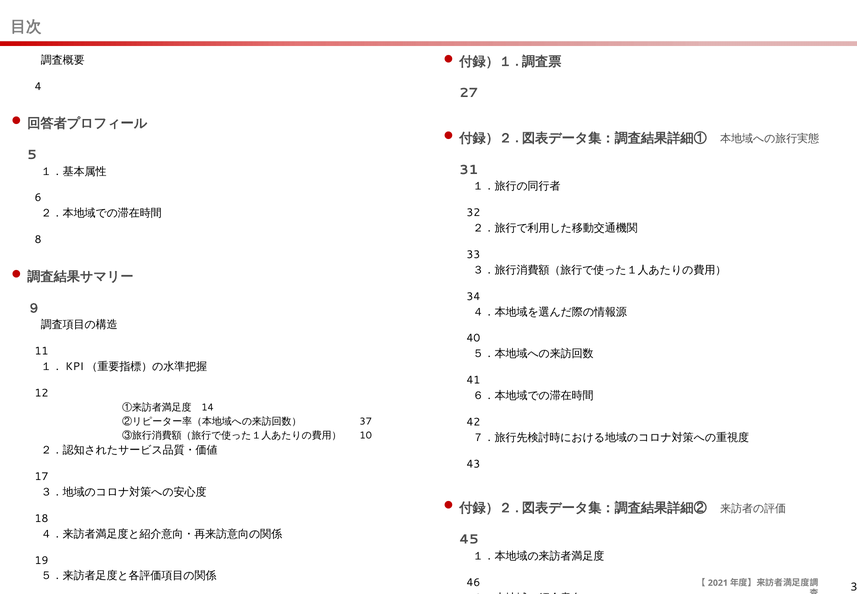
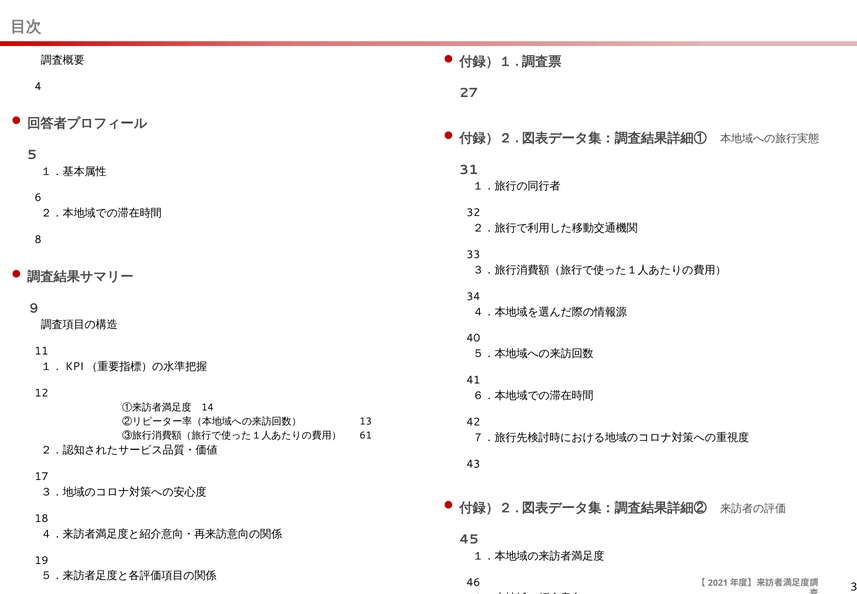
37: 37 -> 13 (366, 421)
10: 10 -> 61 (366, 435)
